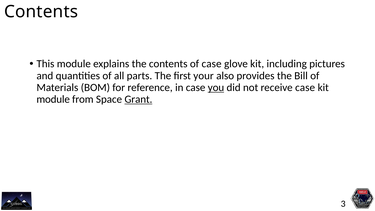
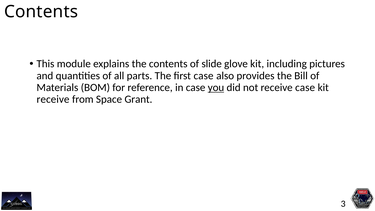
of case: case -> slide (212, 64)
first your: your -> case (204, 76)
module: module -> receive (53, 99)
Grant underline: present -> none (138, 99)
